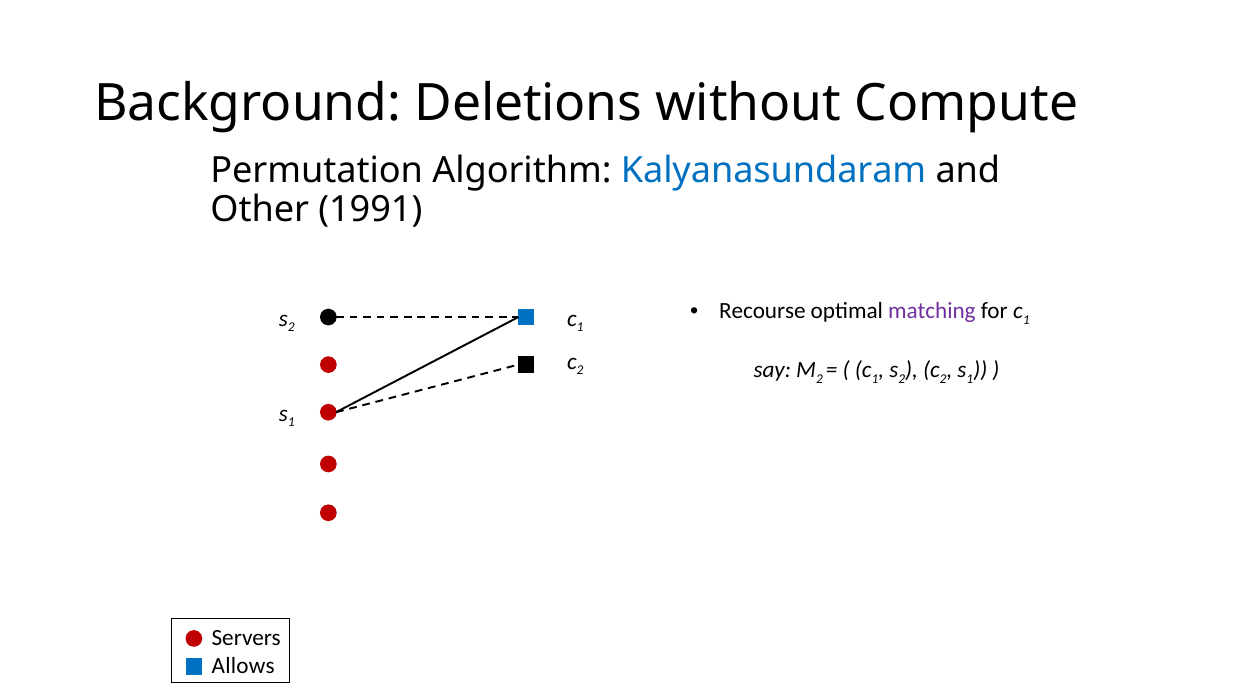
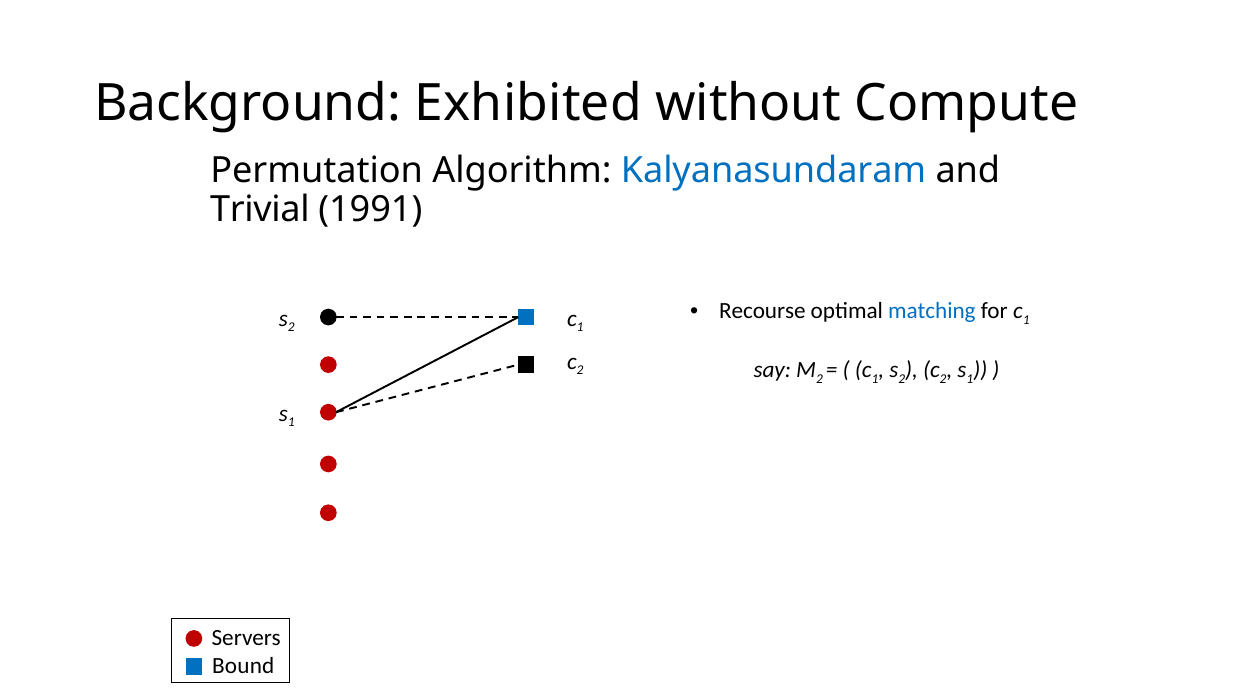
Deletions: Deletions -> Exhibited (528, 104)
Other: Other -> Trivial (260, 210)
matching colour: purple -> blue (932, 311)
Allows: Allows -> Bound (243, 666)
